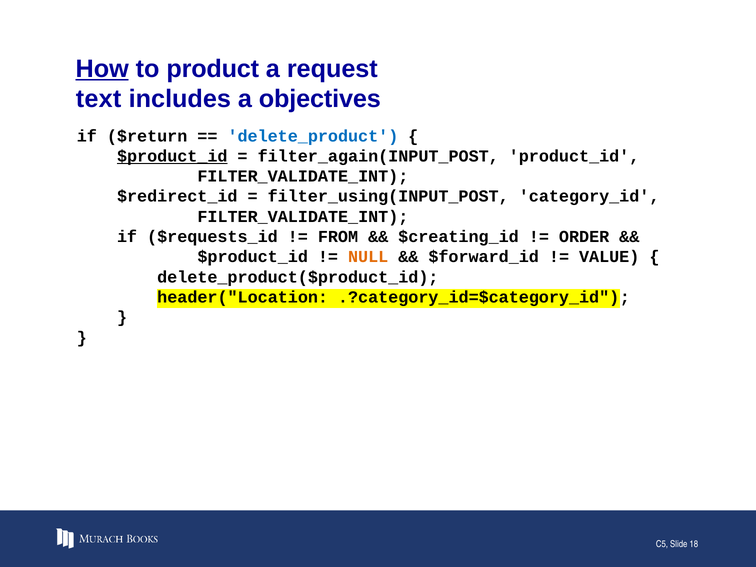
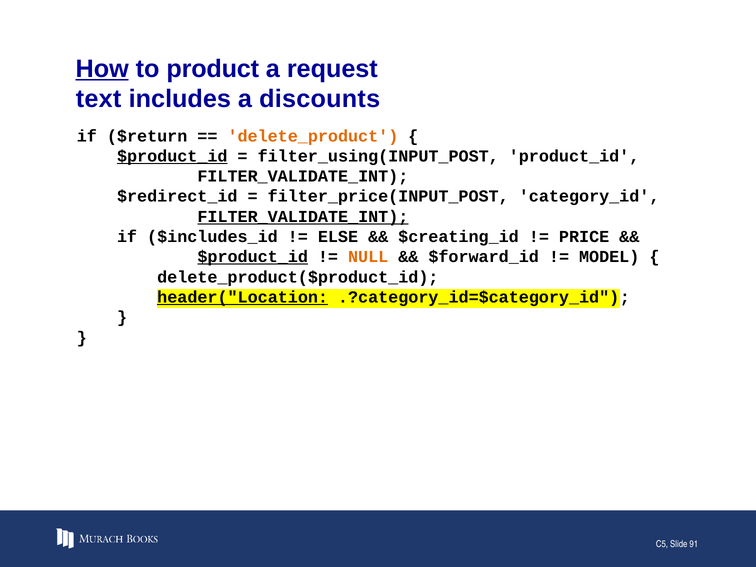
objectives: objectives -> discounts (320, 99)
delete_product colour: blue -> orange (313, 136)
filter_again(INPUT_POST: filter_again(INPUT_POST -> filter_using(INPUT_POST (378, 156)
filter_using(INPUT_POST: filter_using(INPUT_POST -> filter_price(INPUT_POST (388, 196)
FILTER_VALIDATE_INT underline: none -> present (303, 217)
$requests_id: $requests_id -> $includes_id (212, 237)
FROM: FROM -> ELSE (338, 237)
ORDER: ORDER -> PRICE (584, 237)
$product_id underline: none -> present (253, 257)
VALUE: VALUE -> MODEL (609, 257)
header("Location underline: none -> present (243, 297)
18: 18 -> 91 (694, 544)
